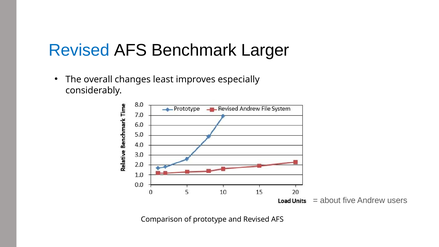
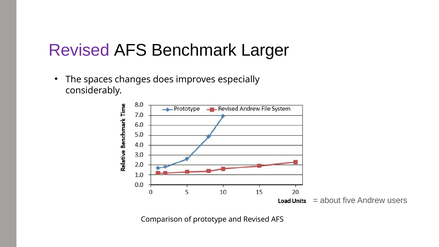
Revised colour: blue -> purple (79, 50)
overall: overall -> spaces (98, 79)
least: least -> does (163, 79)
